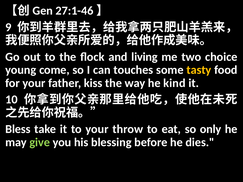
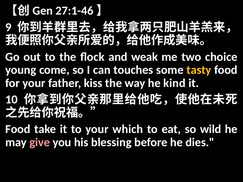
living: living -> weak (145, 57)
Bless: Bless -> Food (18, 129)
throw: throw -> which (128, 129)
only: only -> wild (211, 129)
give colour: light green -> pink (40, 142)
